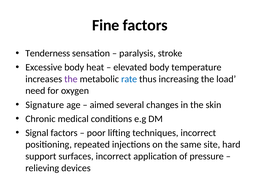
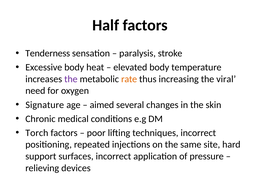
Fine: Fine -> Half (106, 25)
rate colour: blue -> orange (129, 79)
load: load -> viral (226, 79)
Signal: Signal -> Torch (37, 133)
